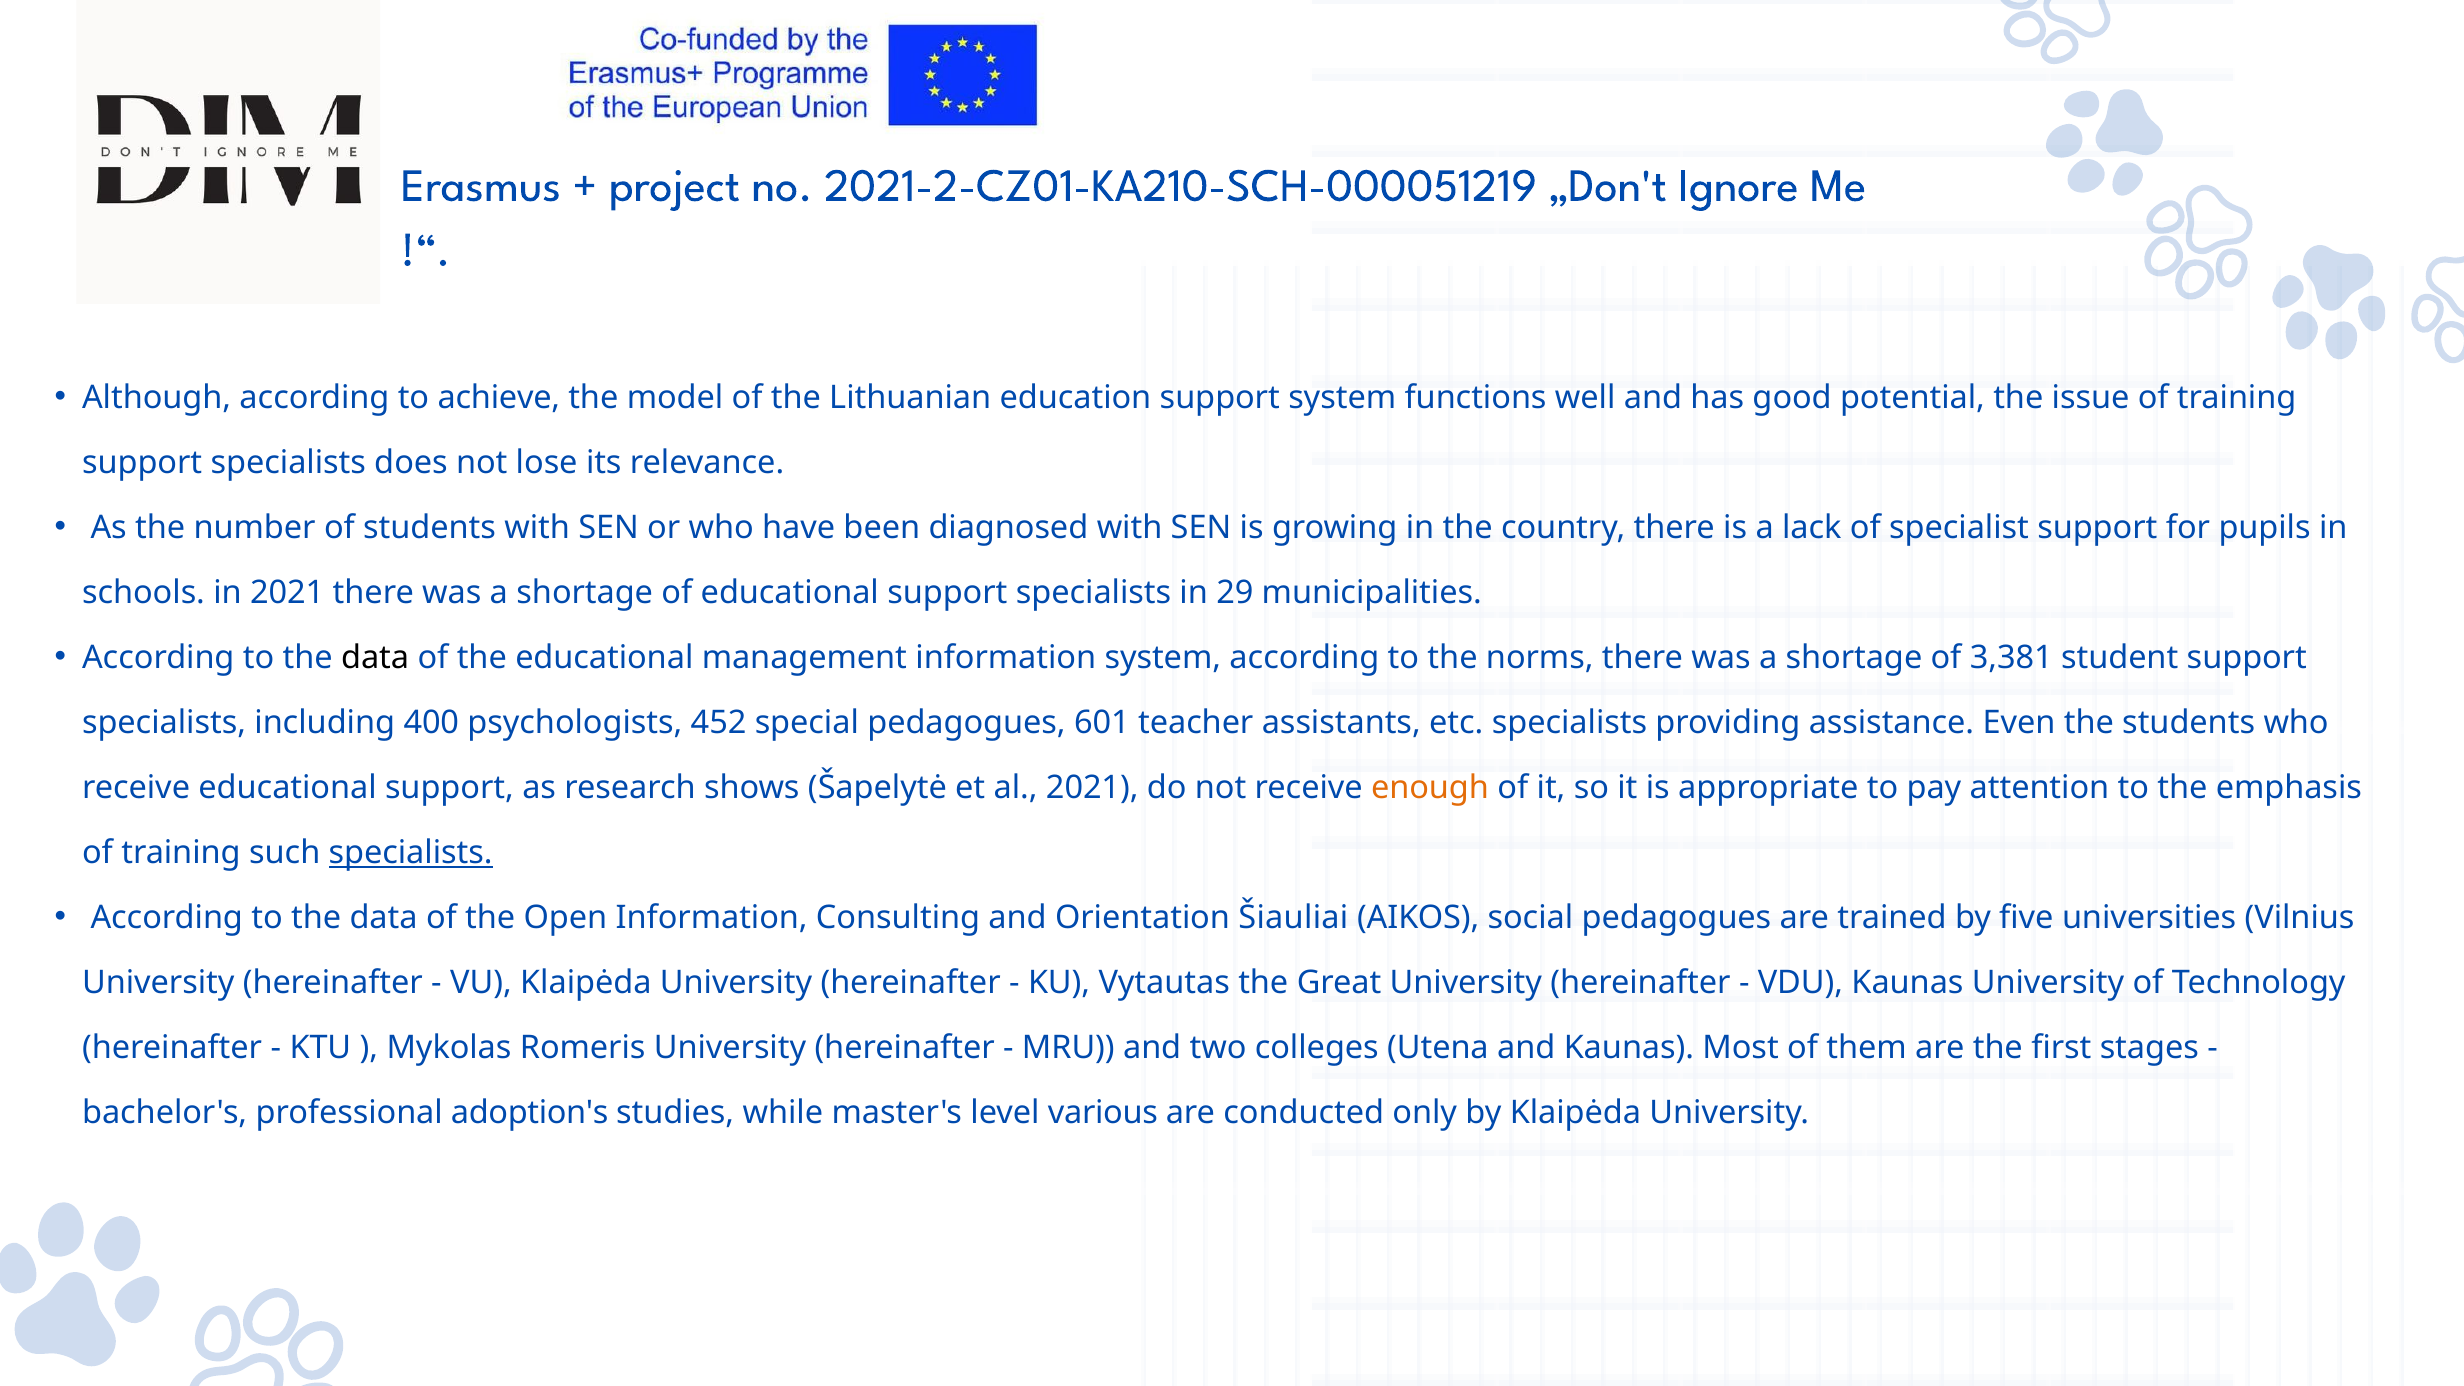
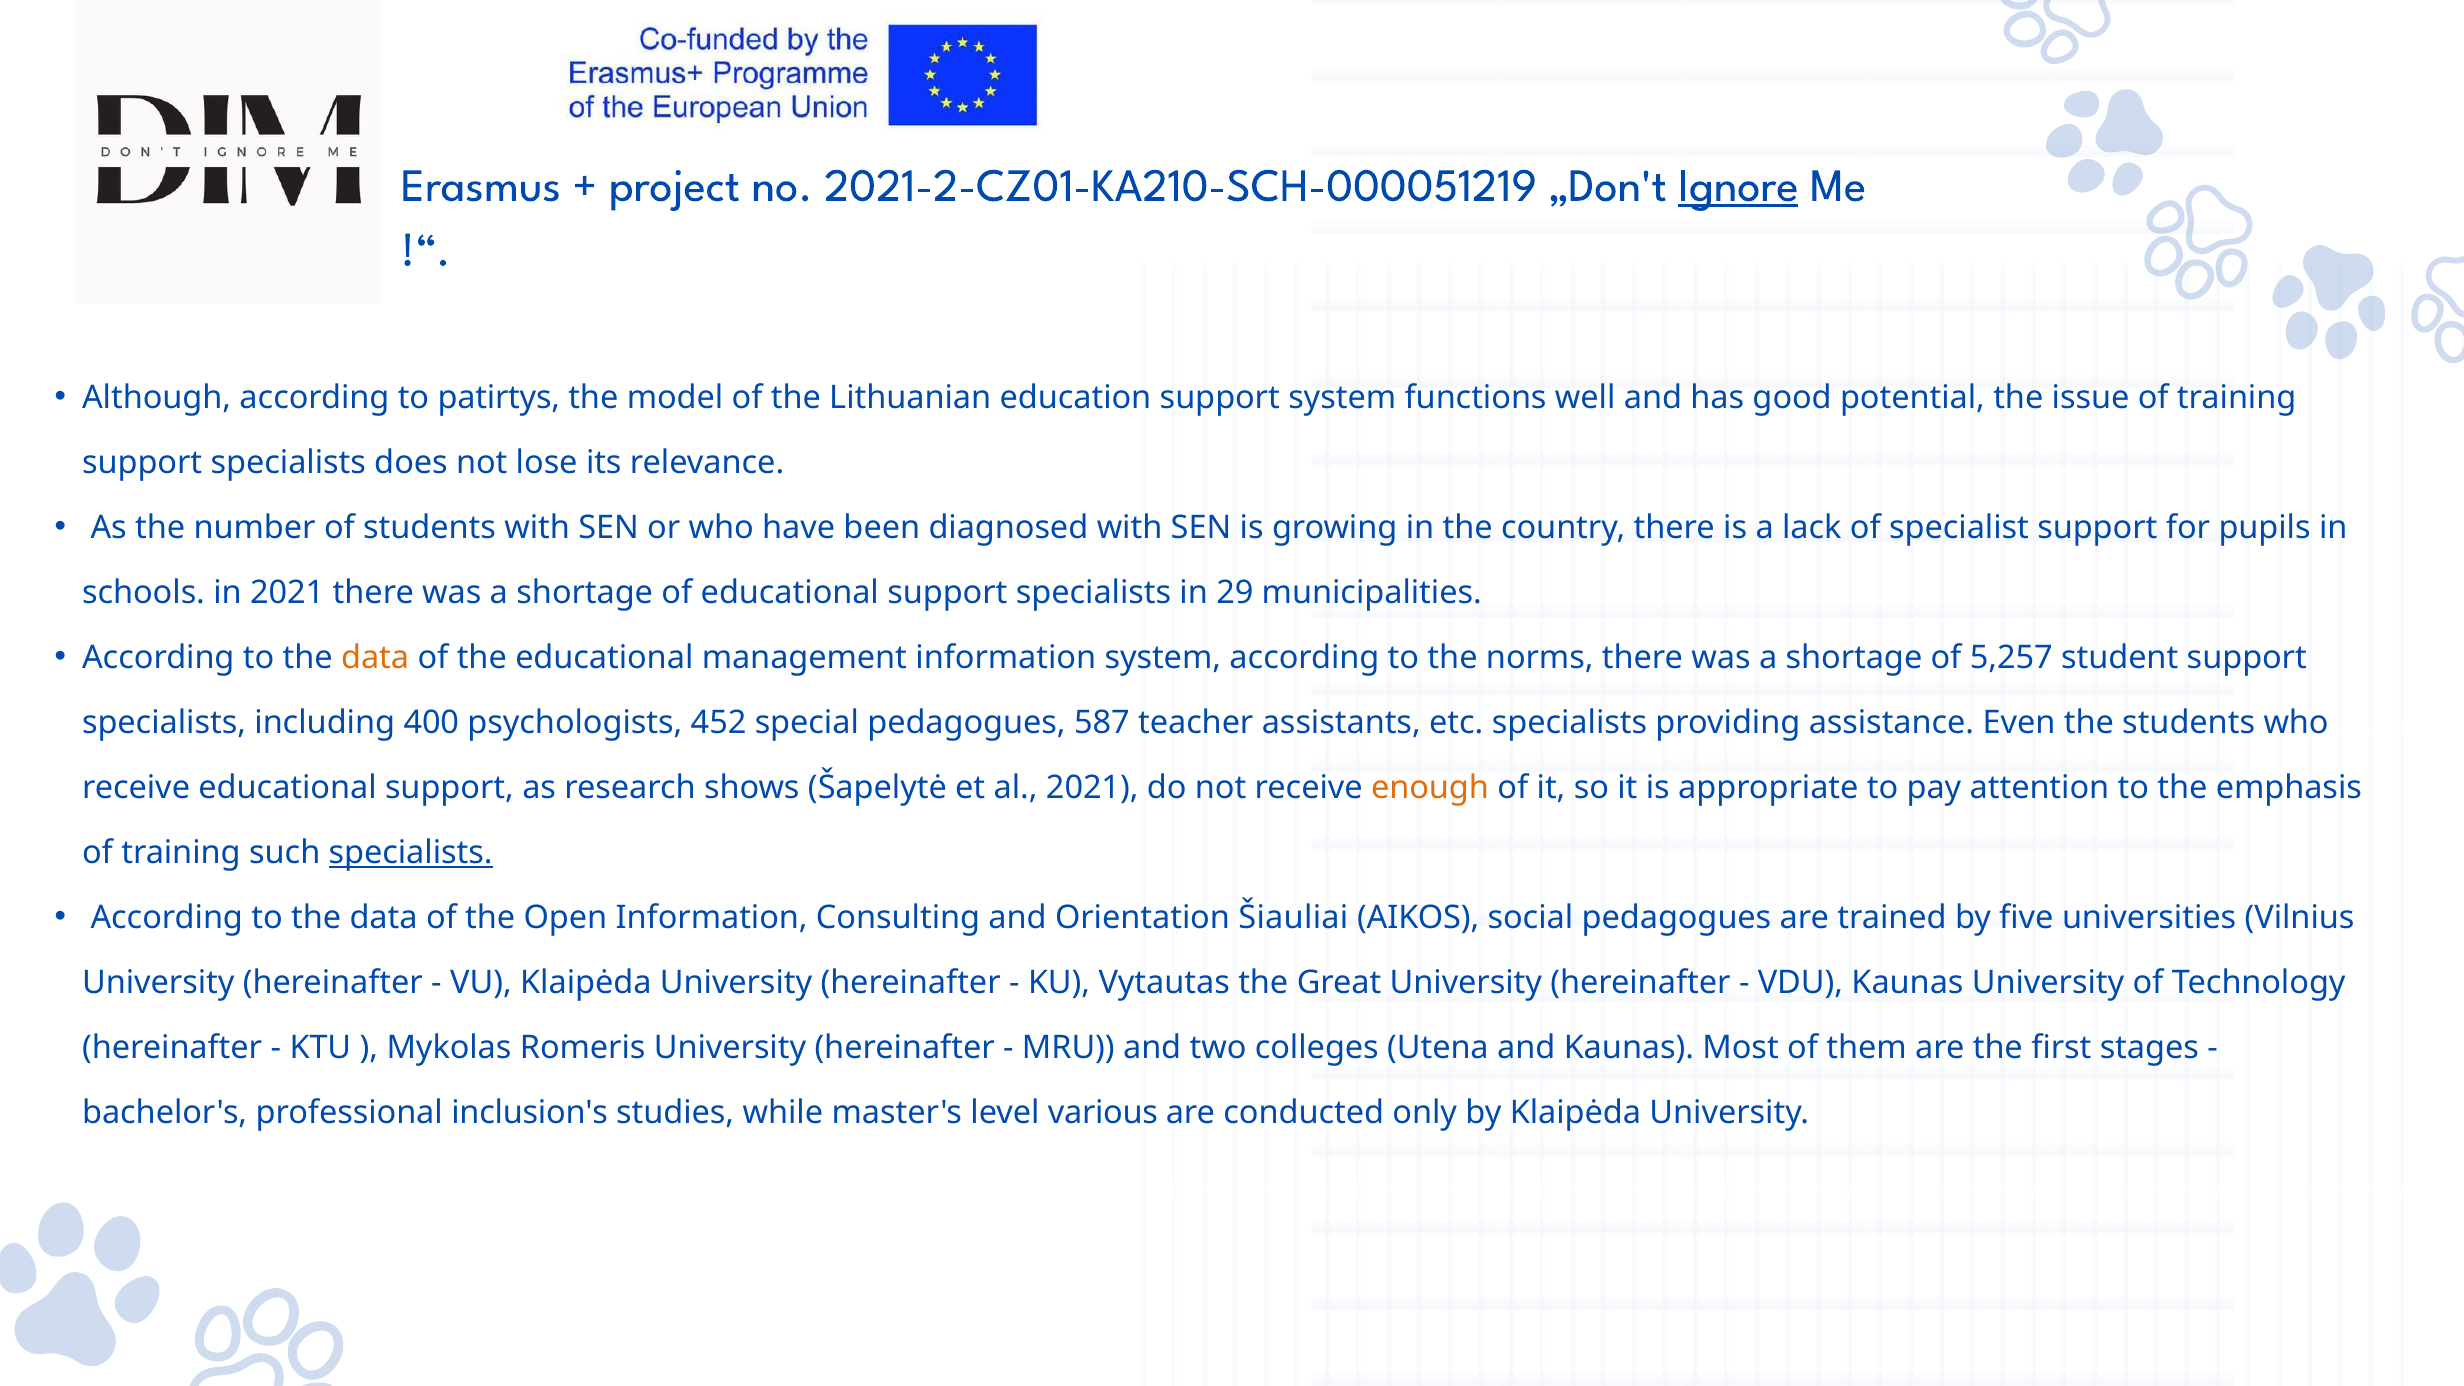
Ignore underline: none -> present (1739, 186)
achieve: achieve -> patirtys (499, 397)
data colour: black -> orange (375, 658)
3,381: 3,381 -> 5,257 (2011, 658)
601: 601 -> 587 (1102, 723)
adoption's: adoption's -> inclusion's (530, 1113)
